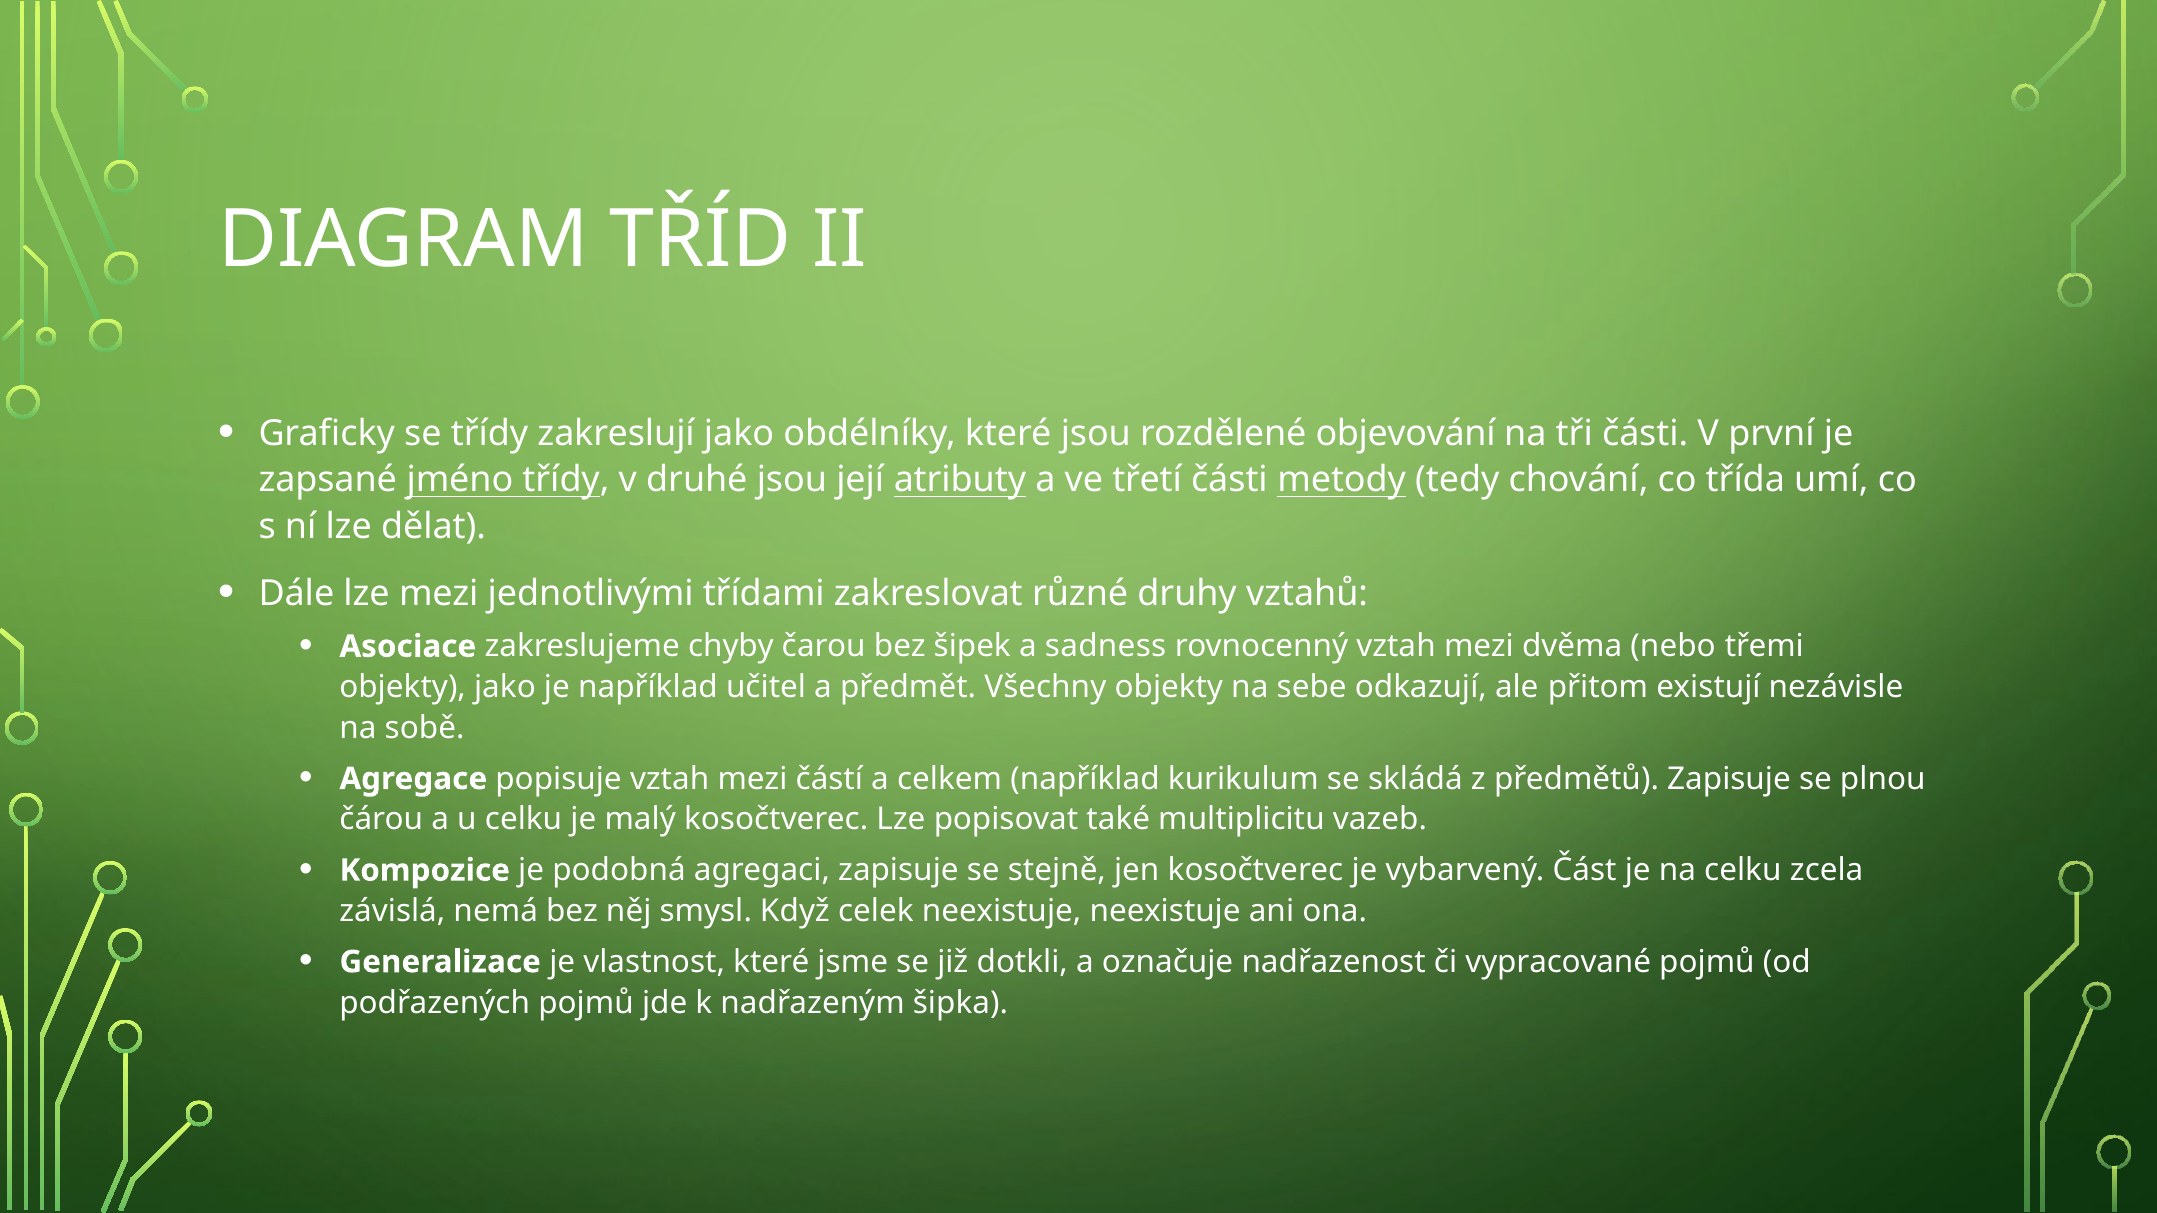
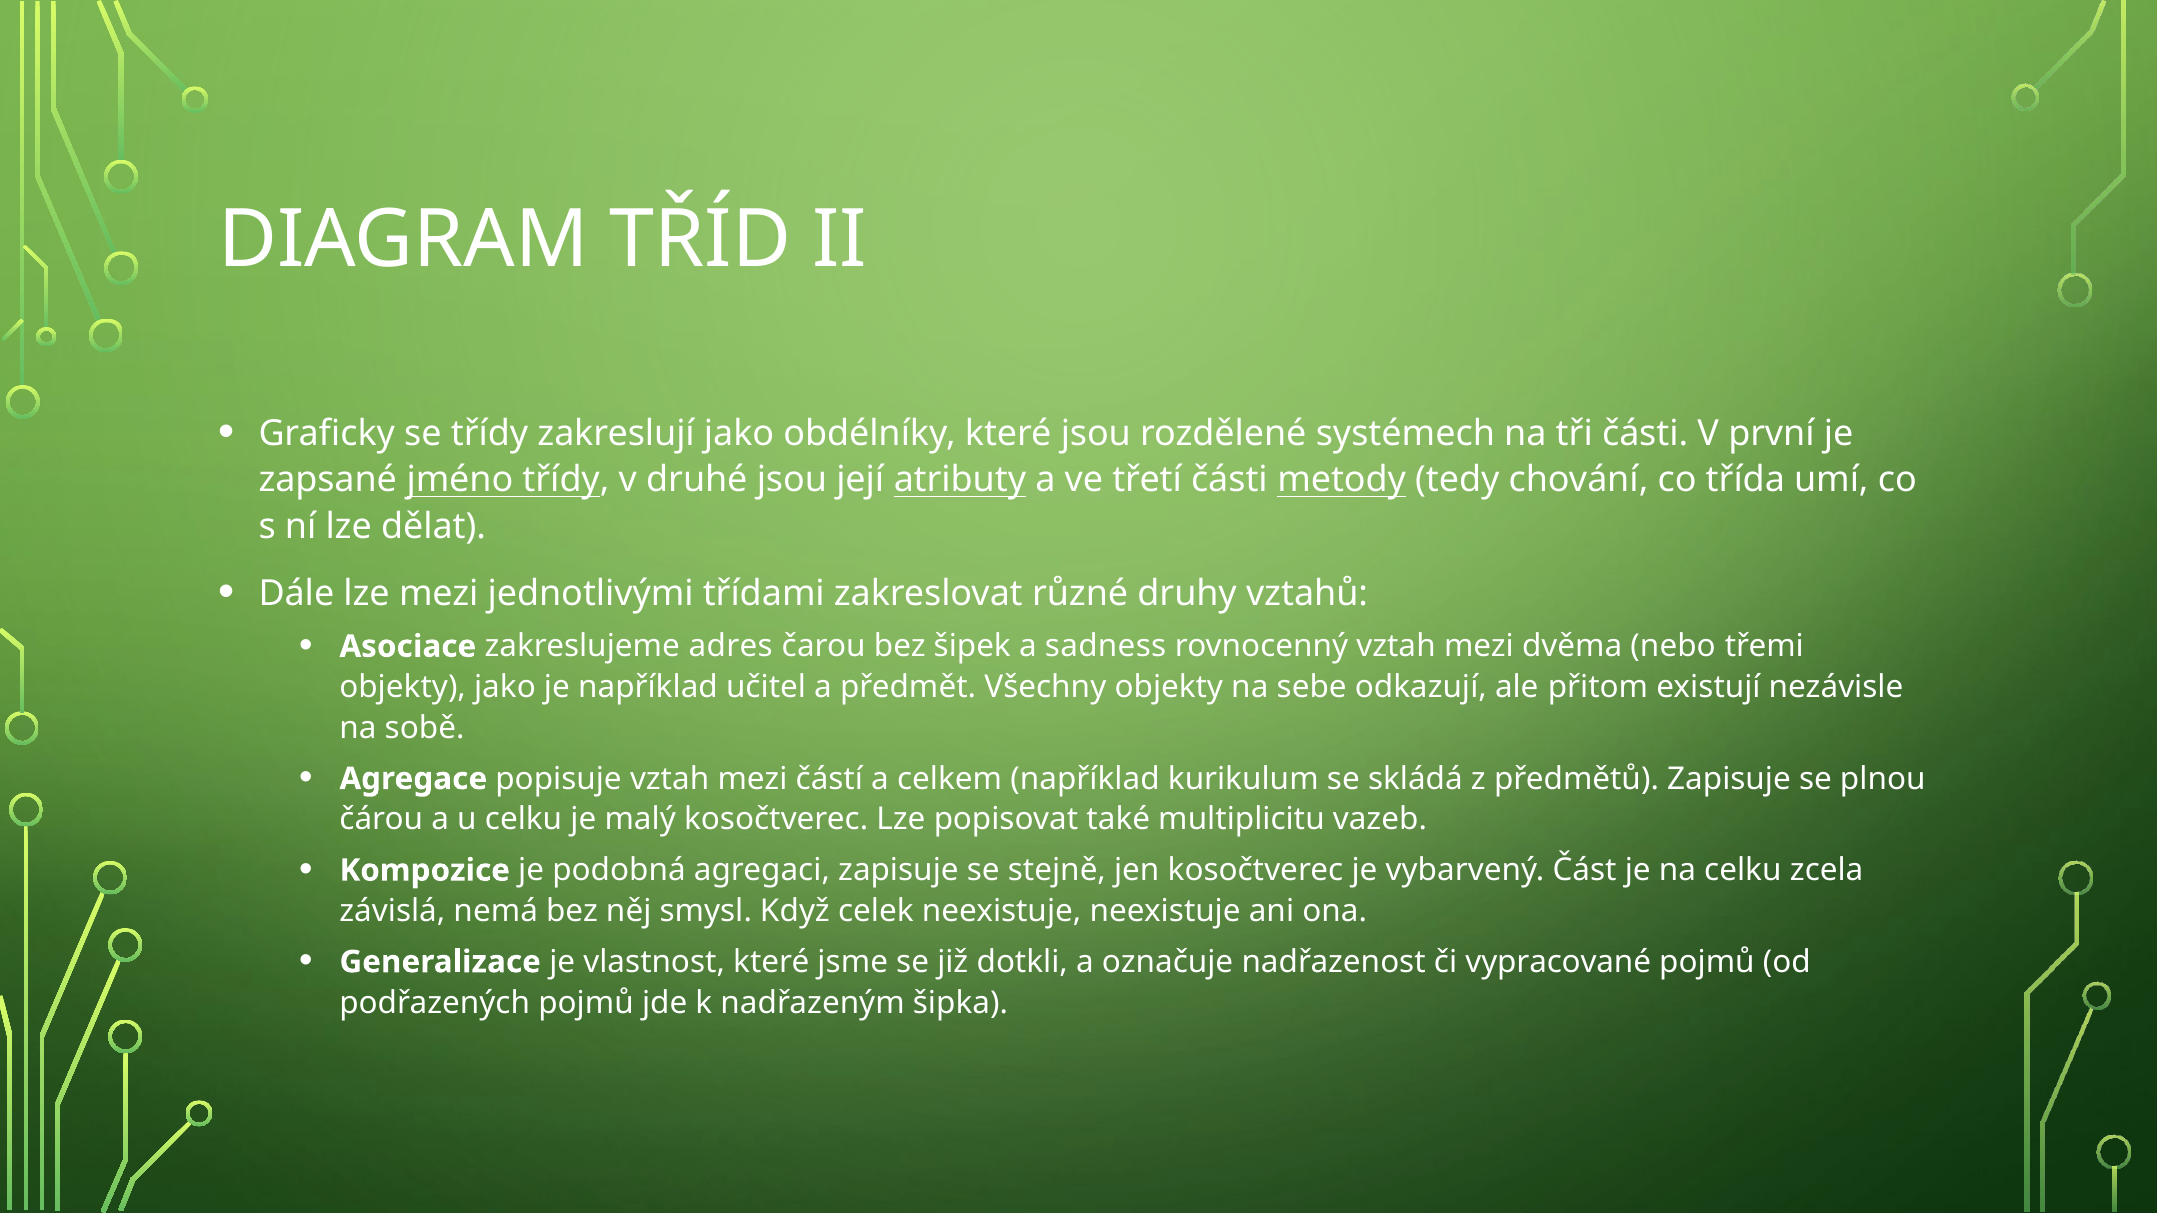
objevování: objevování -> systémech (1405, 434)
chyby: chyby -> adres (731, 647)
